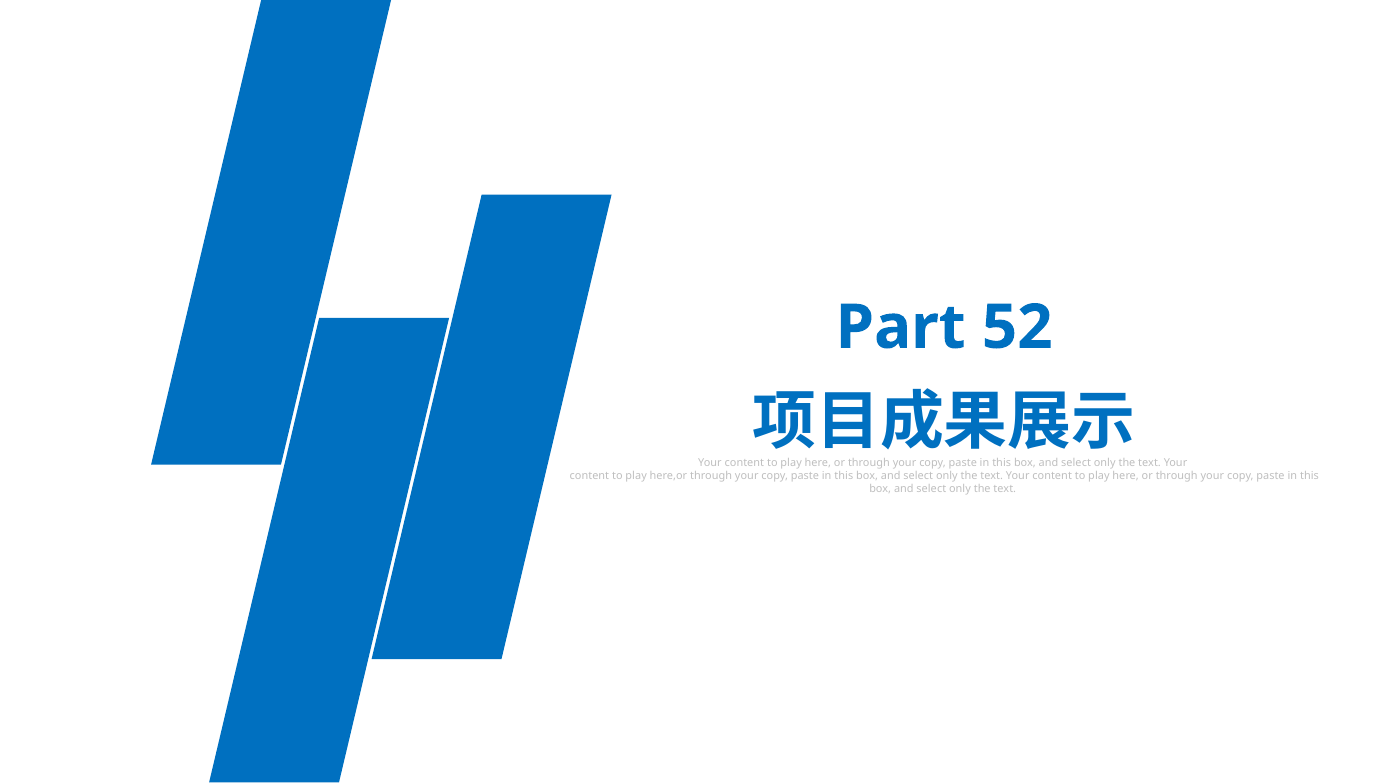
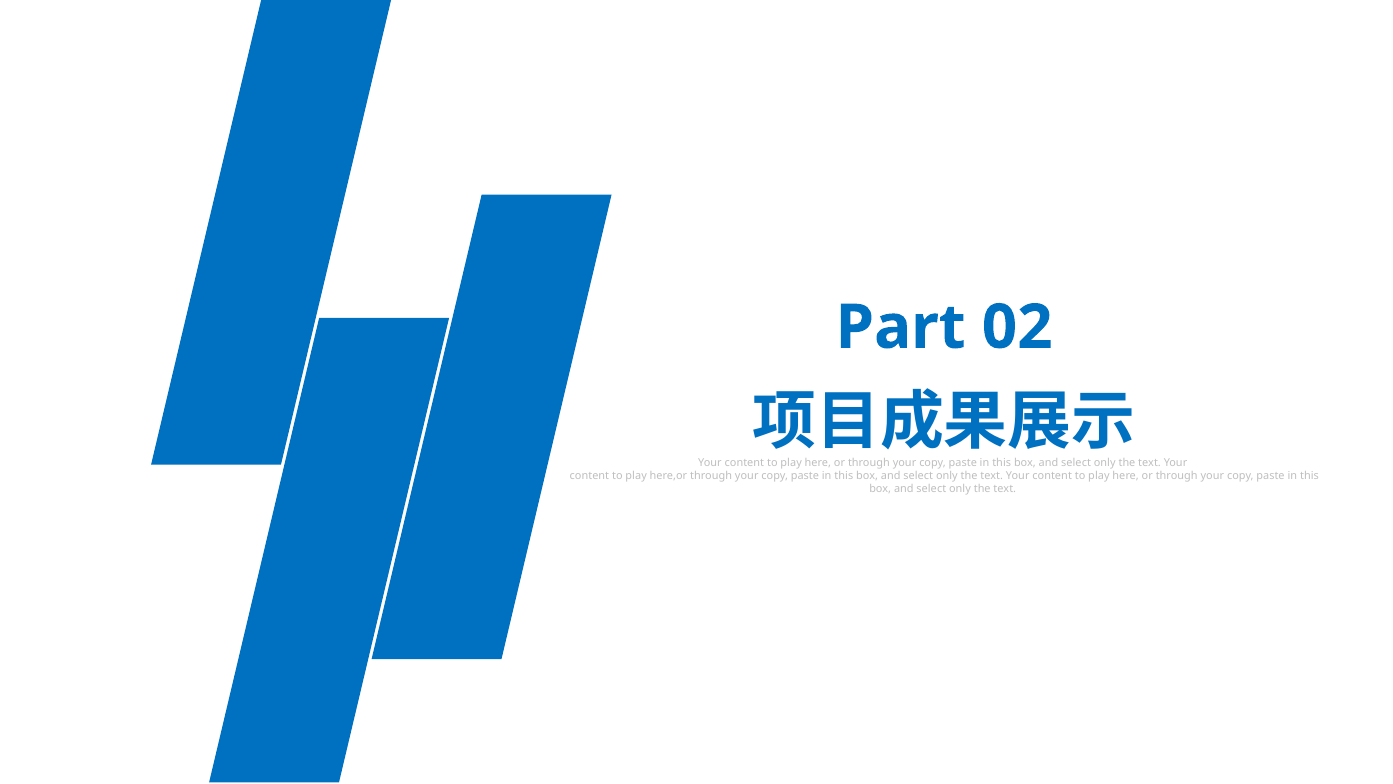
52: 52 -> 02 (1017, 327)
